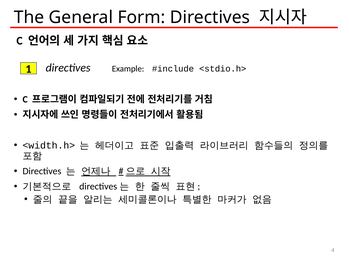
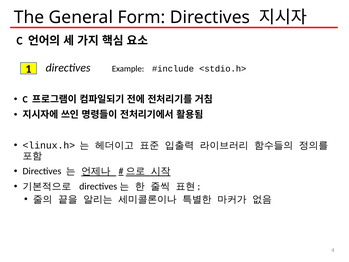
<width.h>: <width.h> -> <linux.h> (49, 145)
